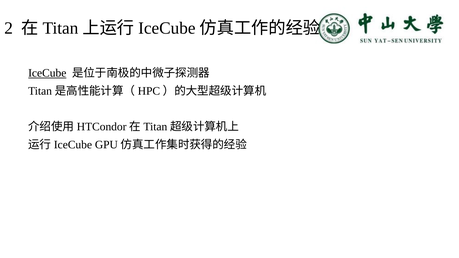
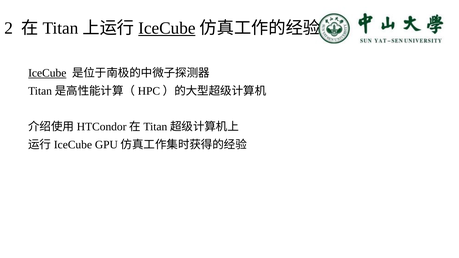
IceCube underline: none -> present (167, 28)
